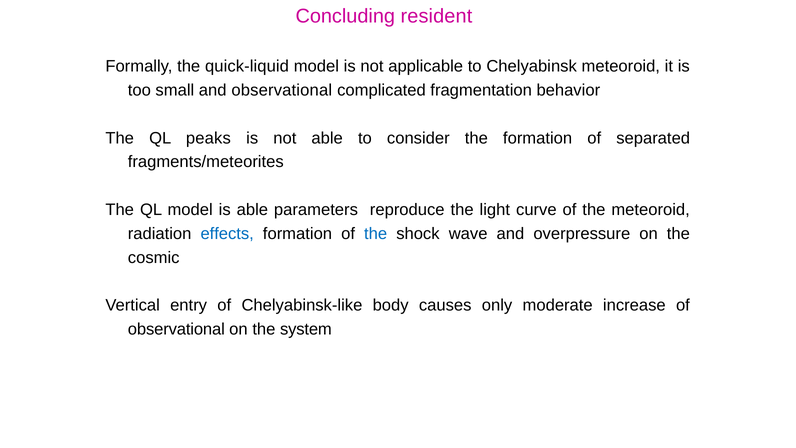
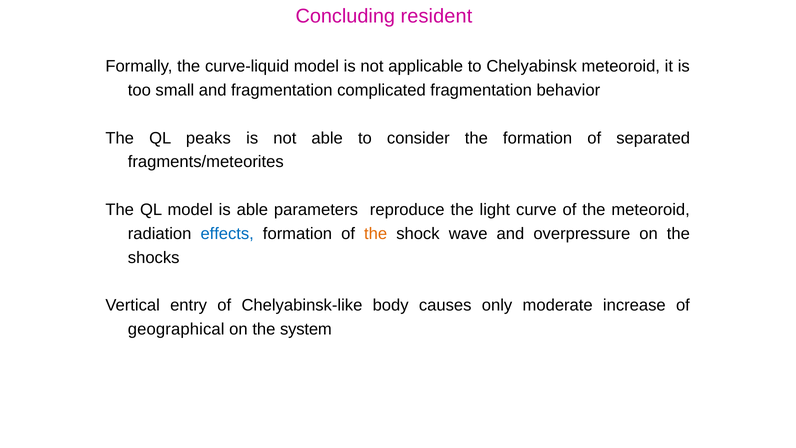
quick-liquid: quick-liquid -> curve-liquid (247, 66)
and observational: observational -> fragmentation (282, 90)
the colour: blue -> orange (376, 234)
cosmic: cosmic -> shocks (154, 257)
observational: observational -> geographical (176, 329)
